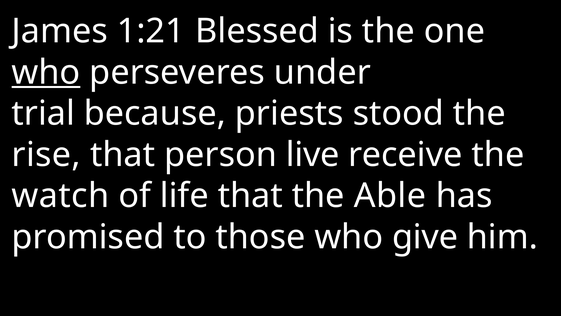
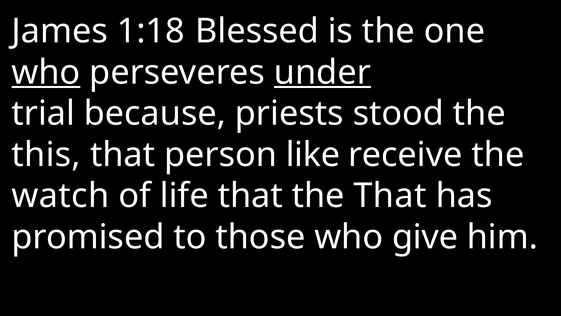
1:21: 1:21 -> 1:18 (151, 31)
under underline: none -> present (322, 72)
rise: rise -> this (46, 155)
live: live -> like (313, 155)
the Able: Able -> That (390, 196)
